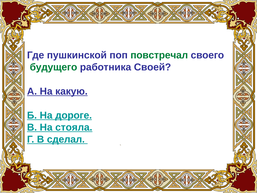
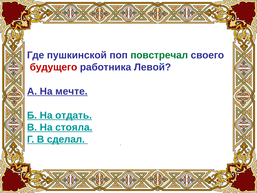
будущего colour: green -> red (54, 67)
Своей: Своей -> Левой (152, 67)
какую: какую -> мечте (71, 91)
дороге: дороге -> отдать (74, 115)
